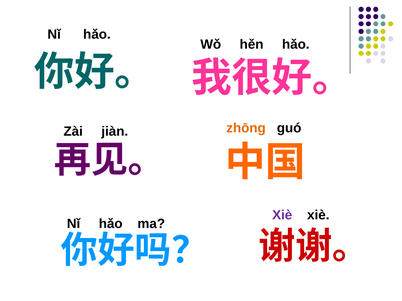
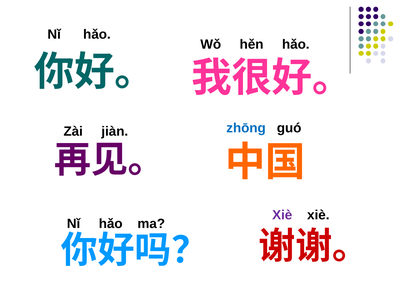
zhōng colour: orange -> blue (246, 128)
